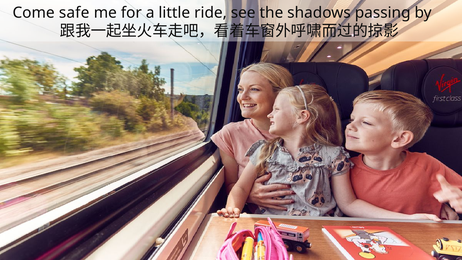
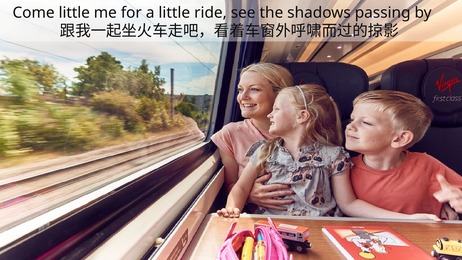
Come safe: safe -> little (74, 13)
